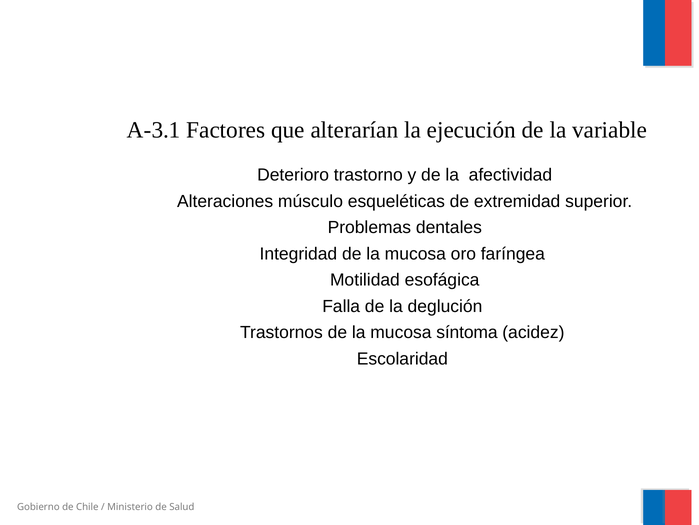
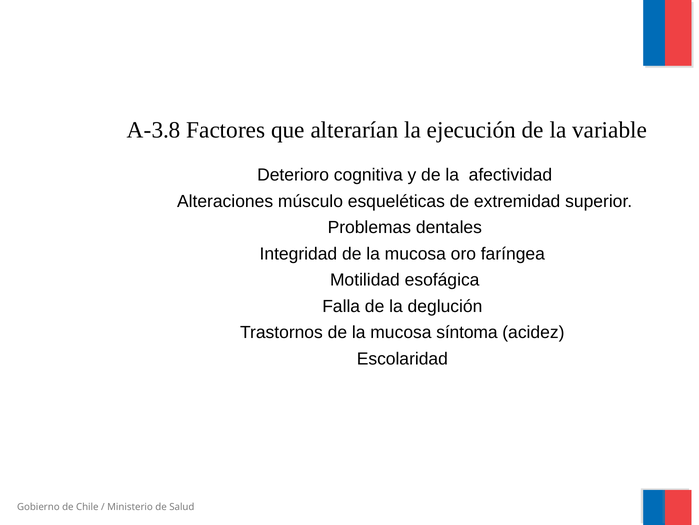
A-3.1: A-3.1 -> A-3.8 (154, 130)
trastorno: trastorno -> cognitiva (368, 175)
